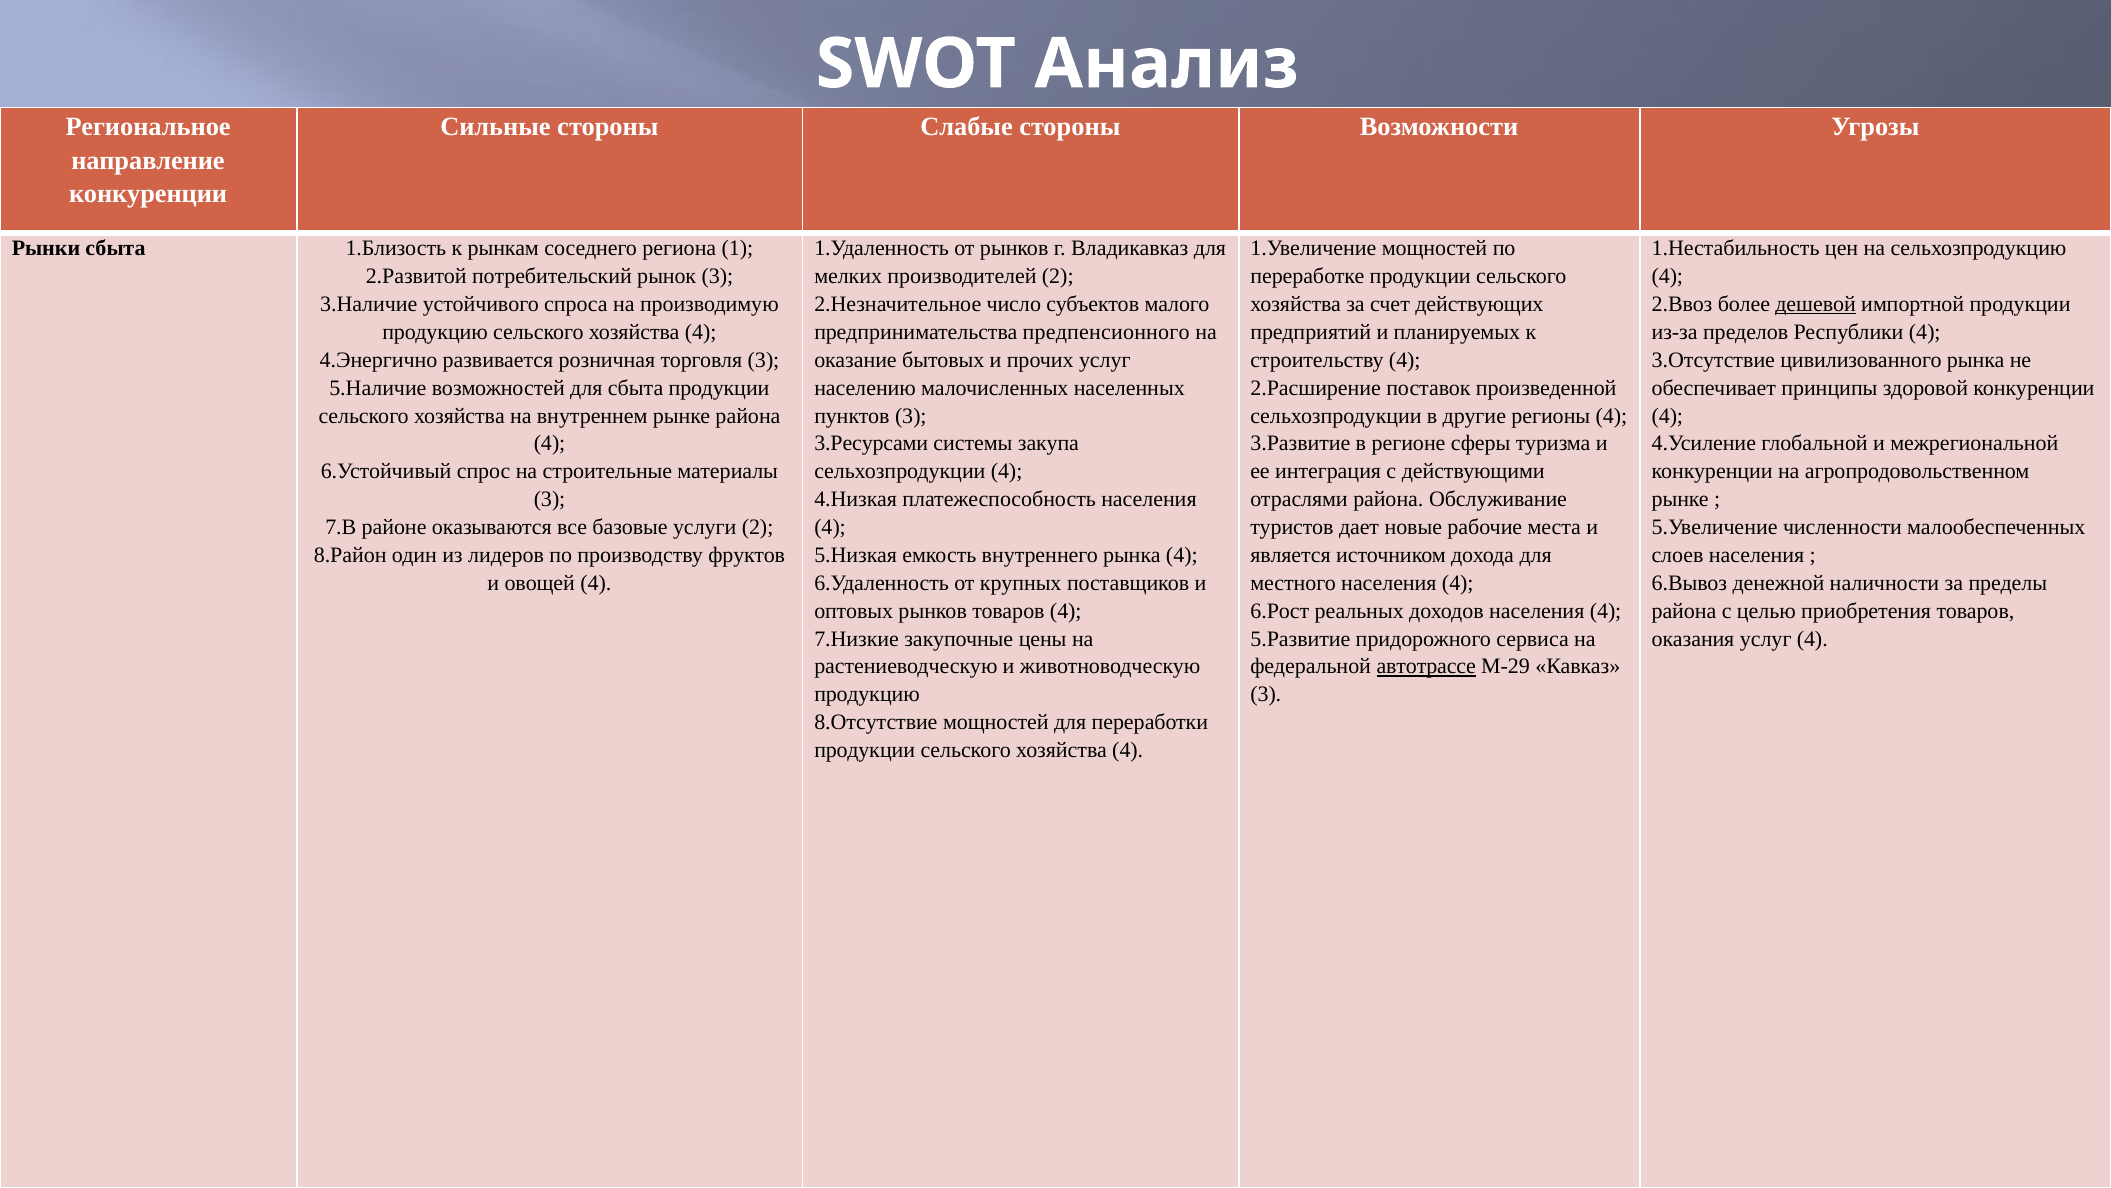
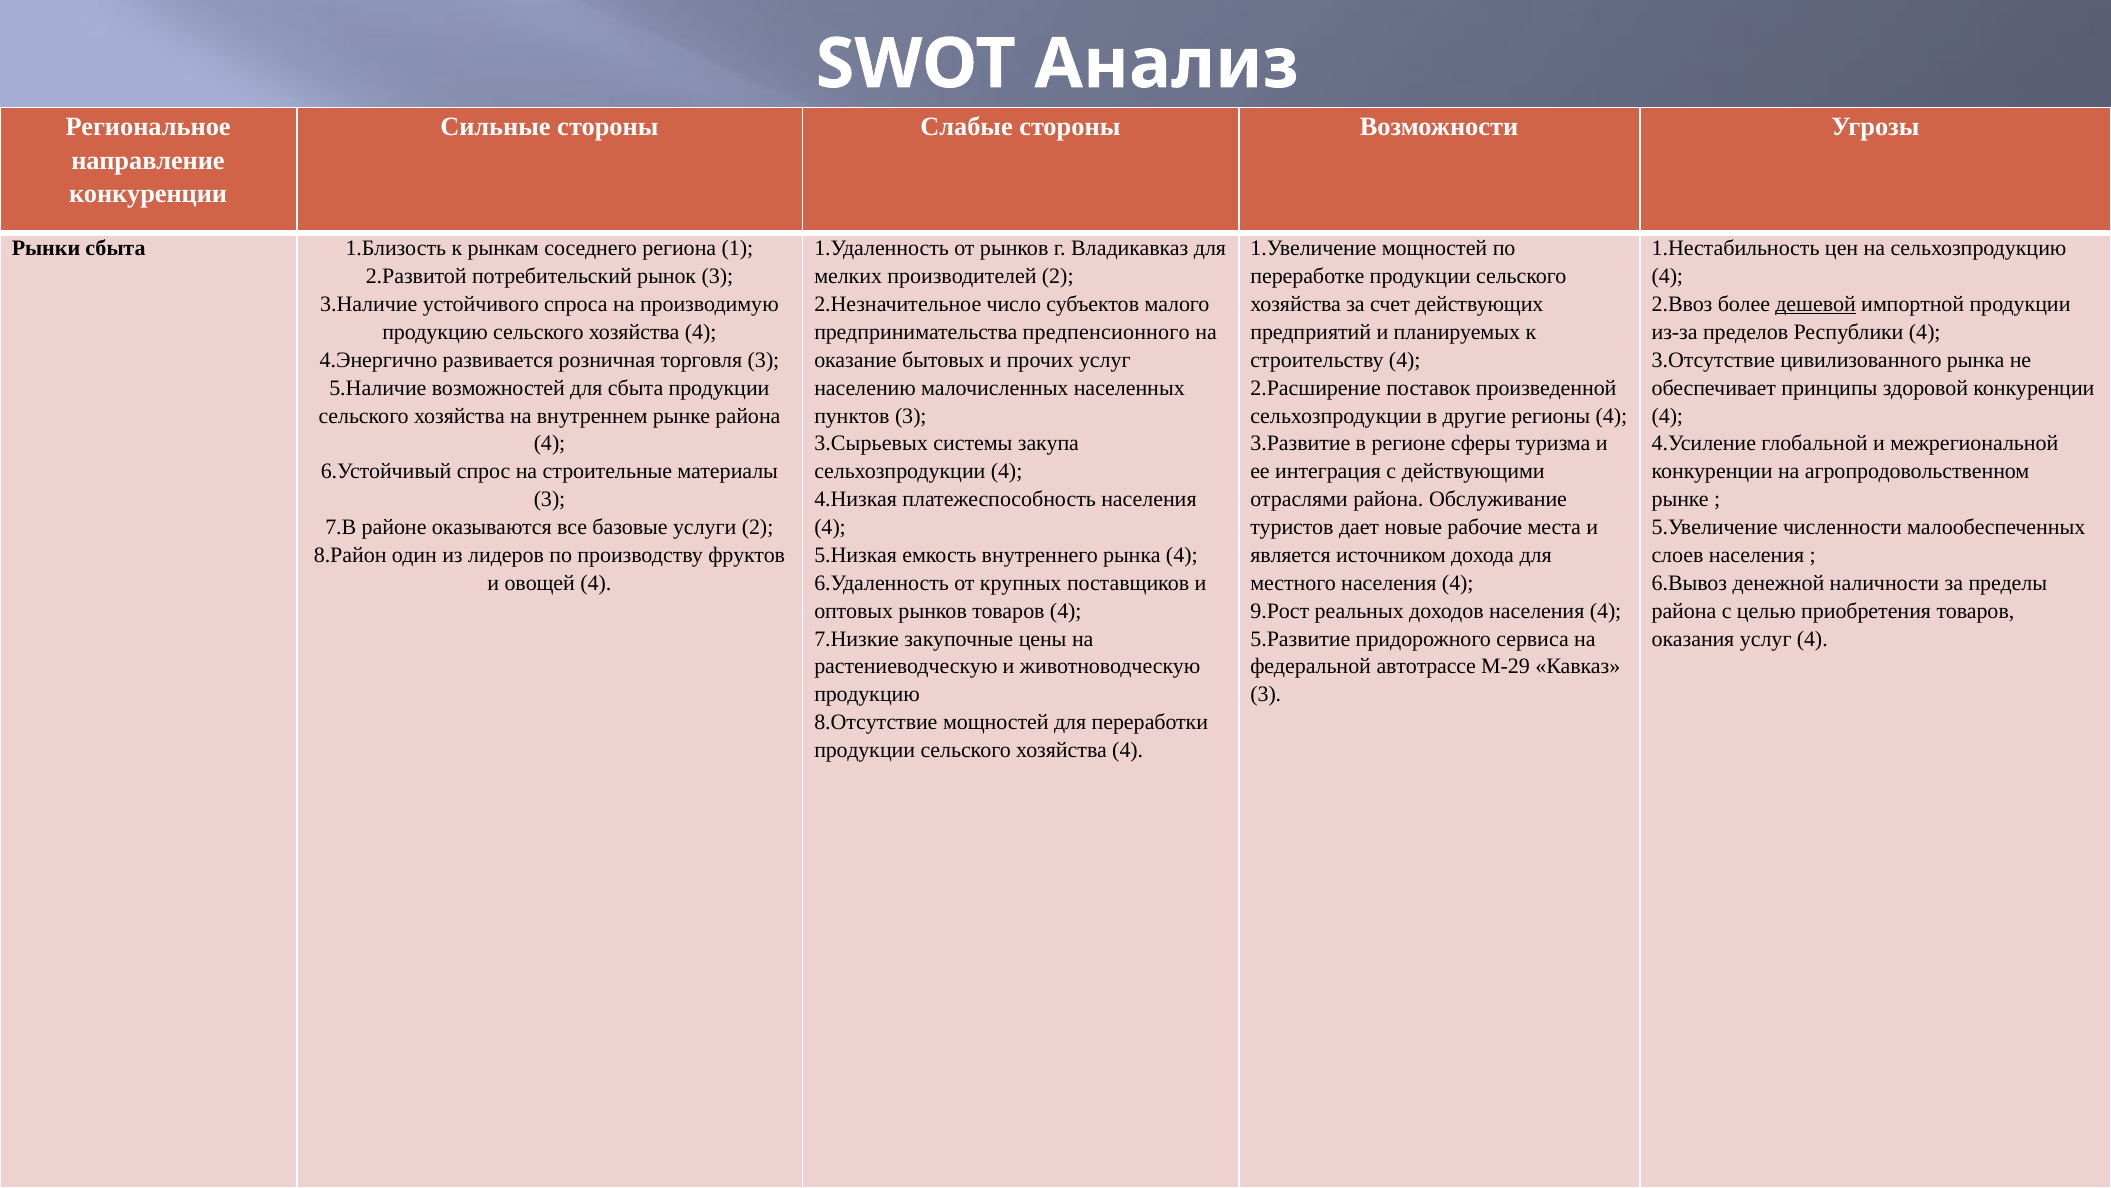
3.Ресурсами: 3.Ресурсами -> 3.Сырьевых (871, 443)
6.Рост: 6.Рост -> 9.Рост (1280, 611)
автотрассе underline: present -> none (1426, 666)
